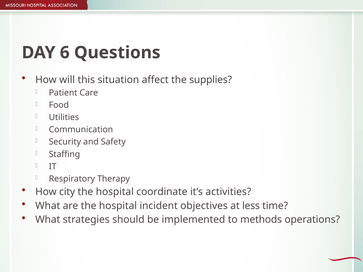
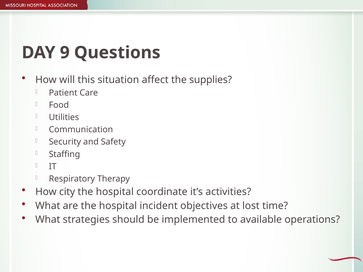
6: 6 -> 9 (65, 53)
less: less -> lost (251, 206)
methods: methods -> available (261, 220)
